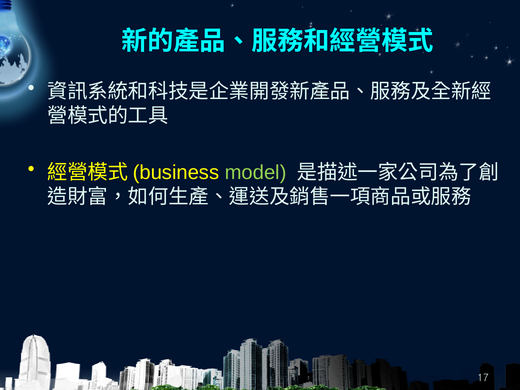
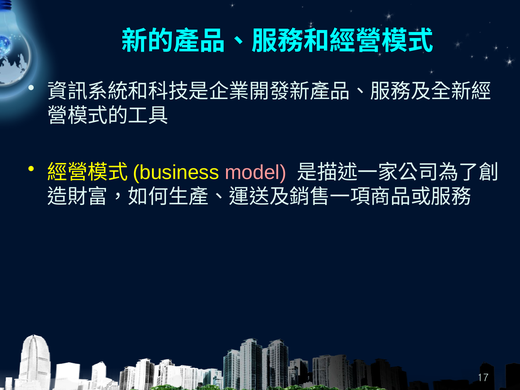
model colour: light green -> pink (256, 172)
